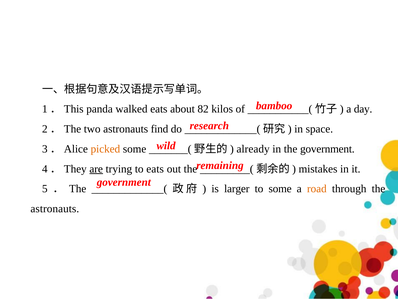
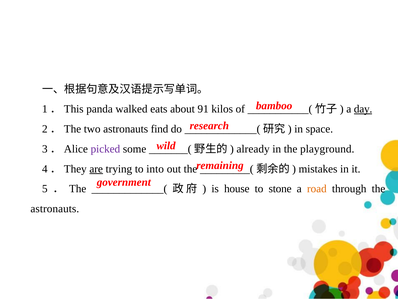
82: 82 -> 91 (203, 109)
day underline: none -> present (363, 109)
picked colour: orange -> purple (105, 149)
the government: government -> playground (327, 149)
to eats: eats -> into (155, 169)
larger: larger -> house (237, 189)
to some: some -> stone (280, 189)
